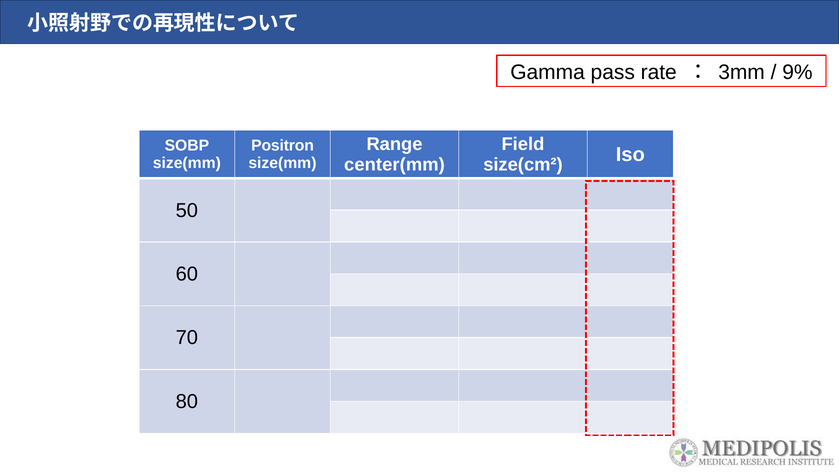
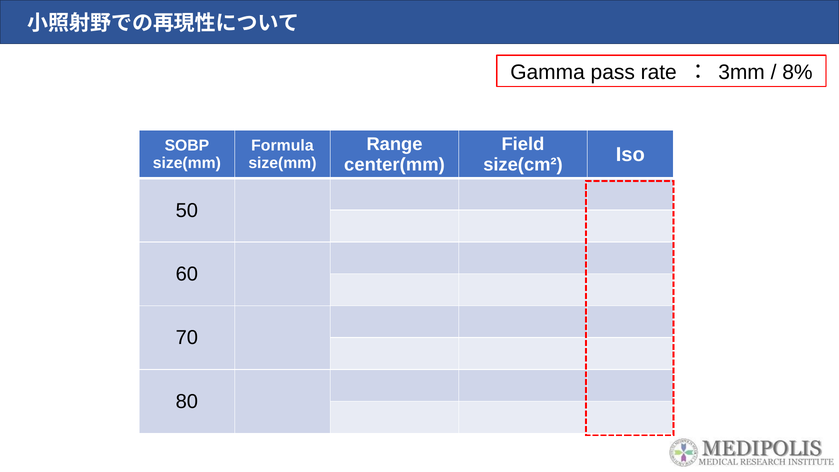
9%: 9% -> 8% (797, 72)
Positron: Positron -> Formula (282, 146)
